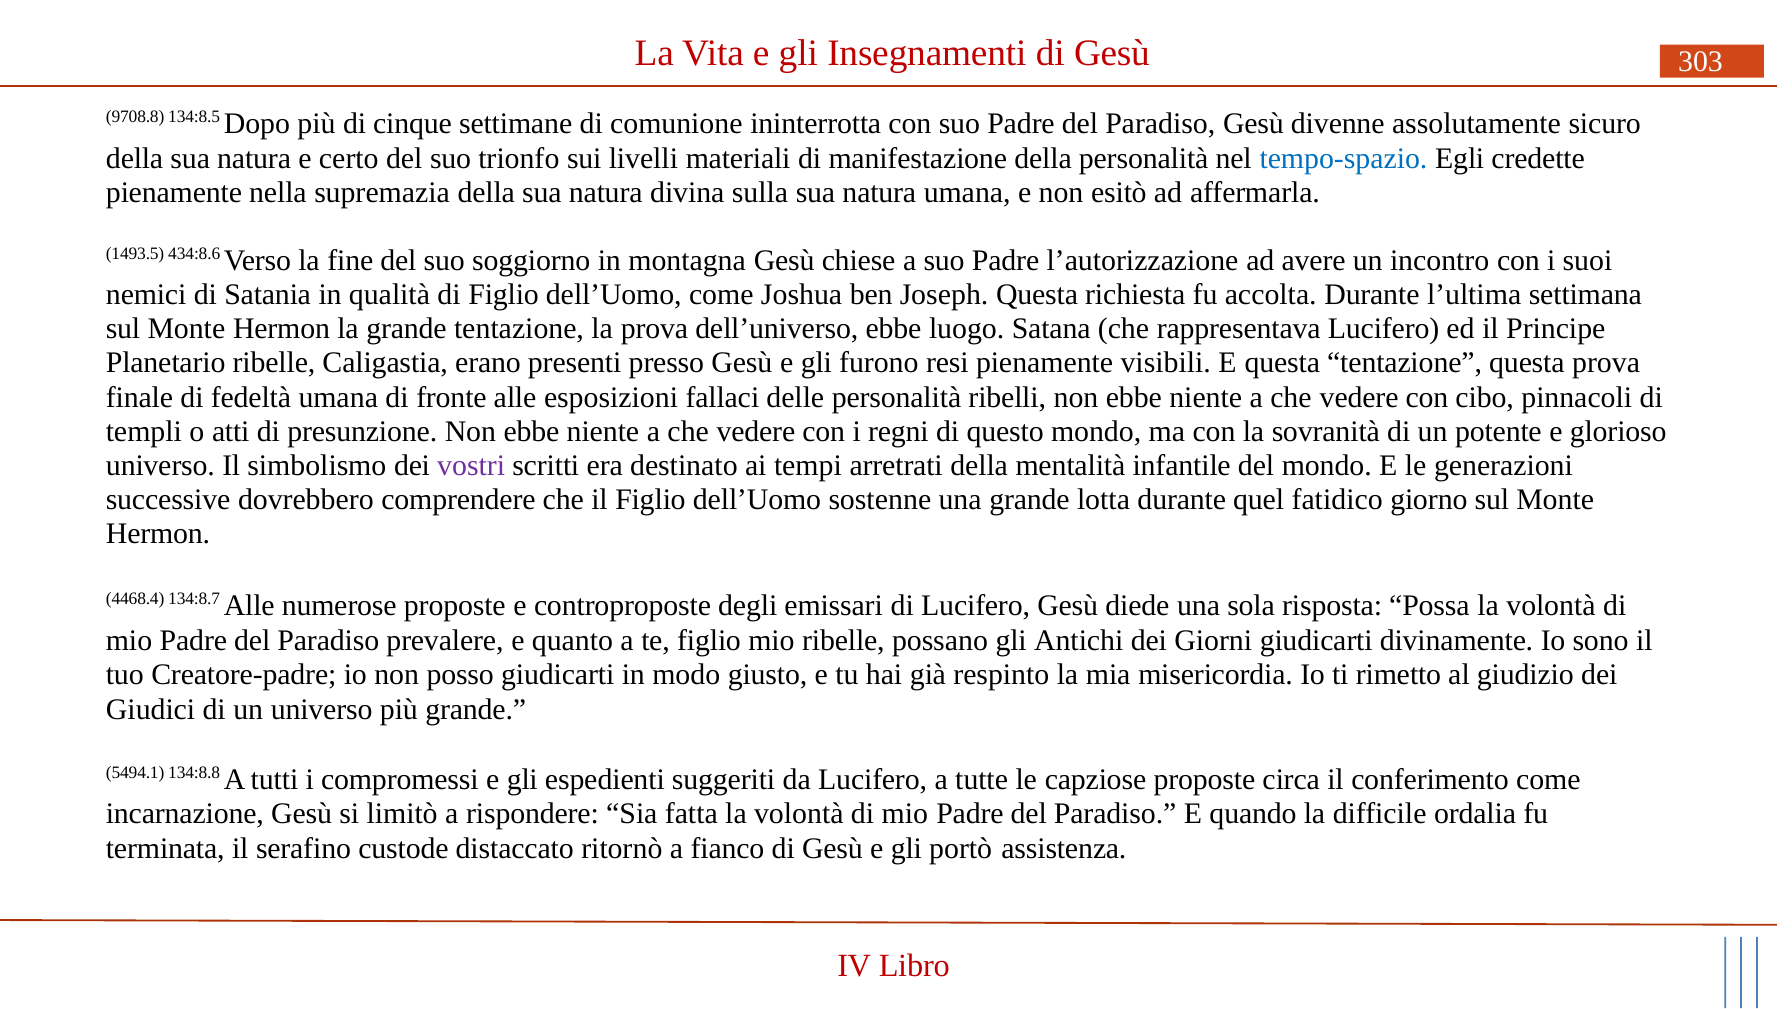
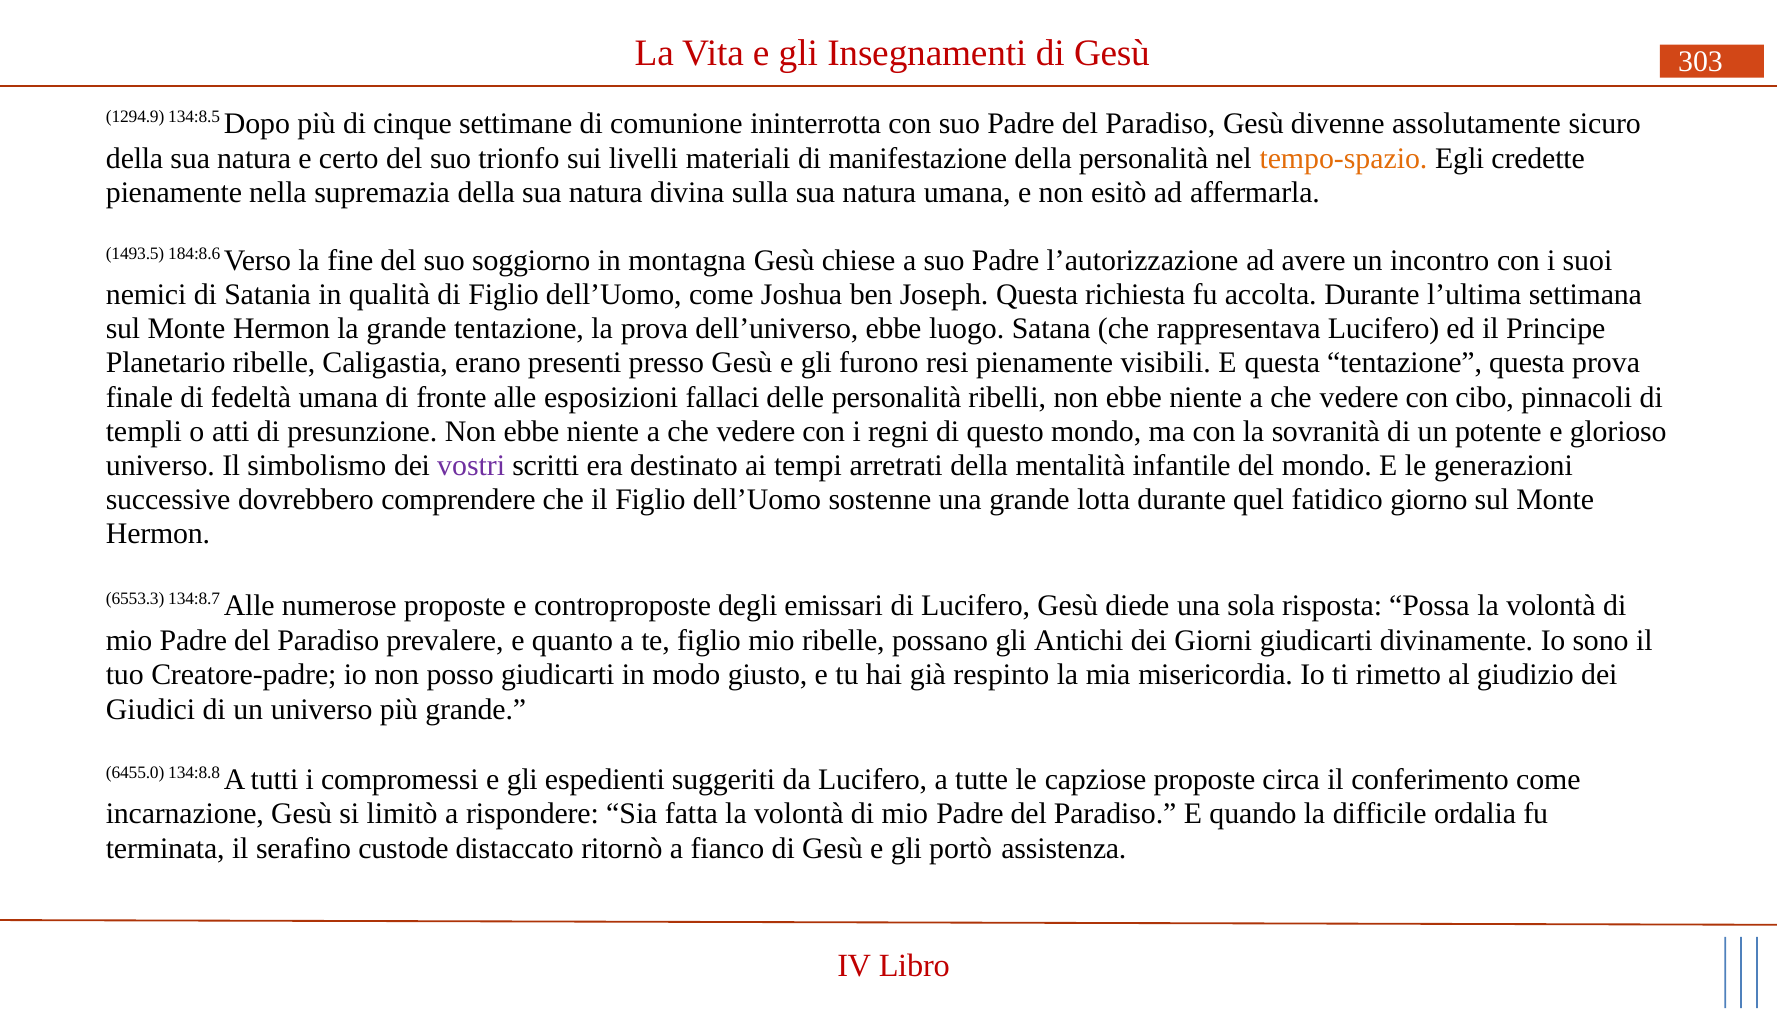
9708.8: 9708.8 -> 1294.9 (135, 117)
tempo-spazio colour: blue -> orange (1343, 158)
434:8.6: 434:8.6 -> 184:8.6 (194, 254)
4468.4: 4468.4 -> 6553.3 (135, 599)
5494.1: 5494.1 -> 6455.0 (135, 773)
